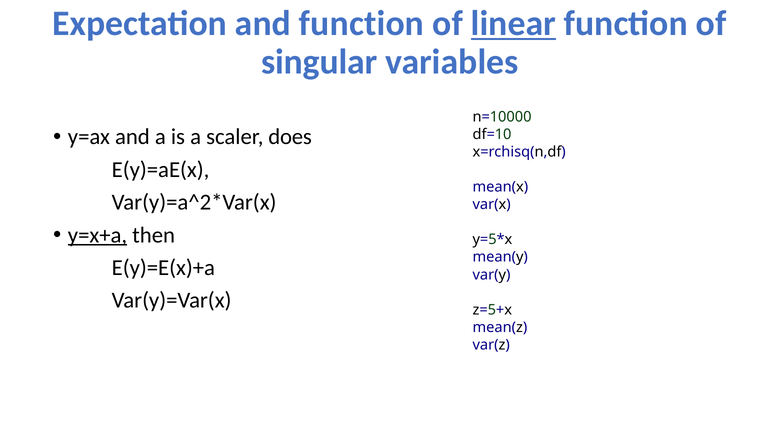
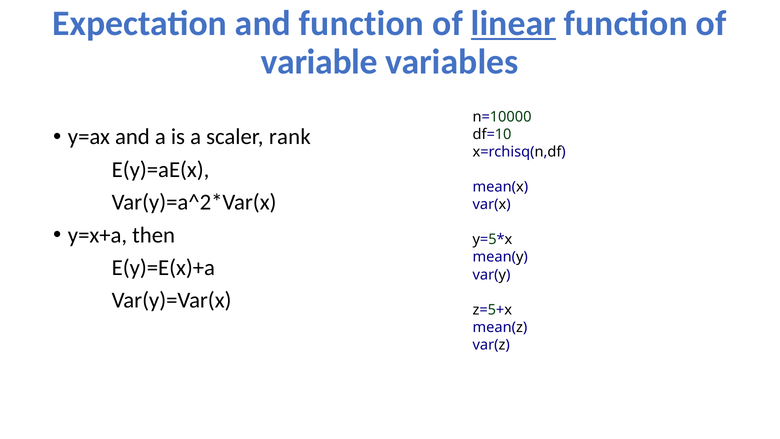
singular: singular -> variable (319, 62)
does: does -> rank (290, 137)
y=x+a underline: present -> none (98, 235)
